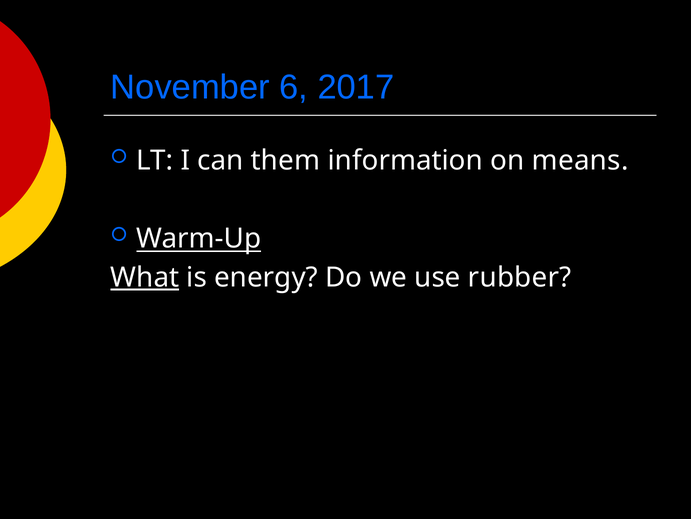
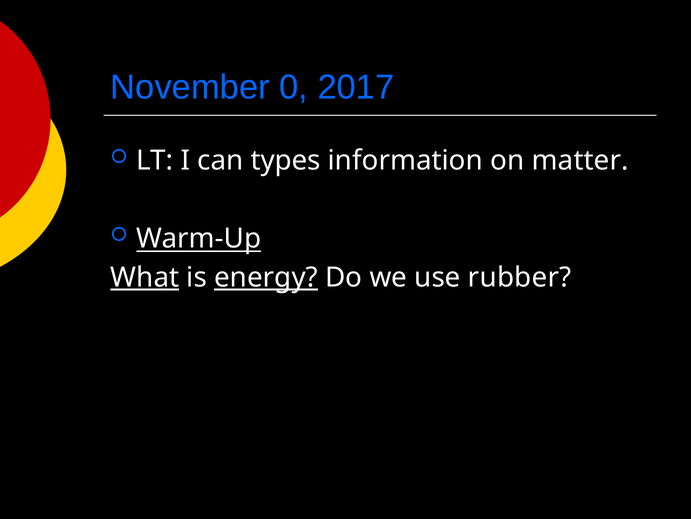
6: 6 -> 0 (294, 87)
them: them -> types (286, 160)
means: means -> matter (580, 160)
energy underline: none -> present (266, 277)
